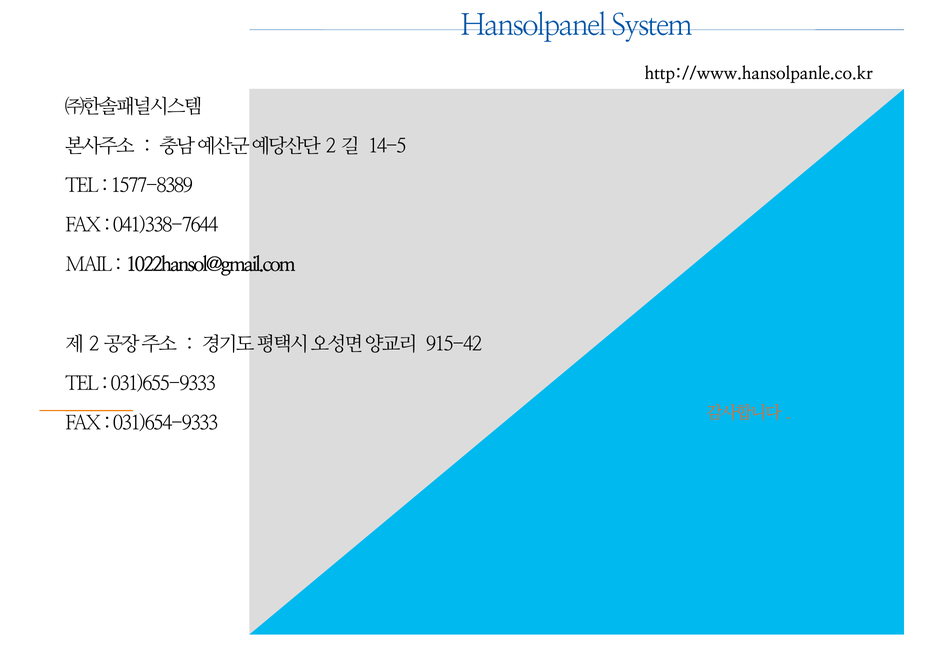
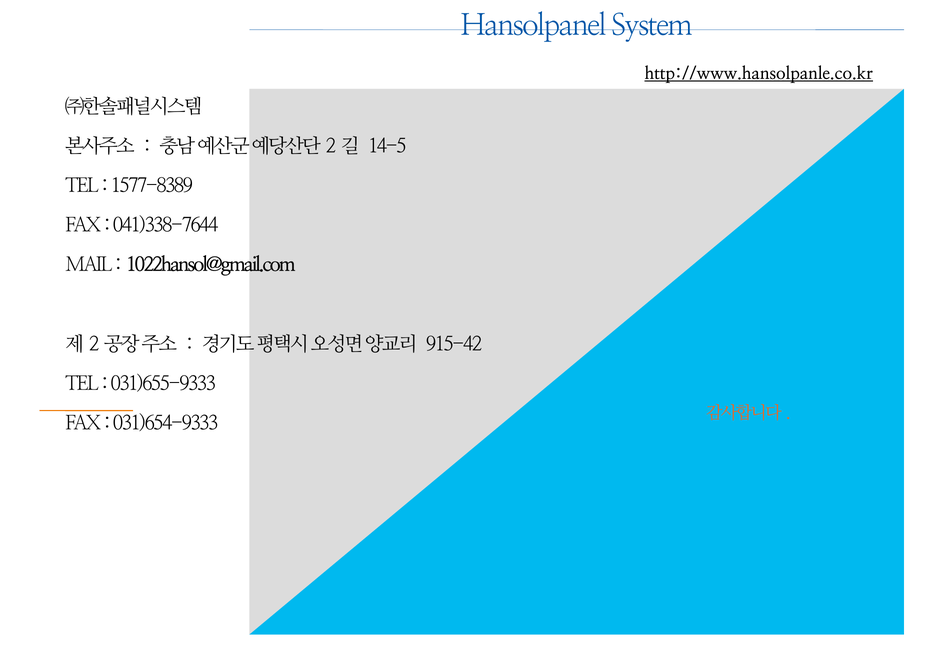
http://www.hansolpanle.co.kr underline: none -> present (759, 74)
